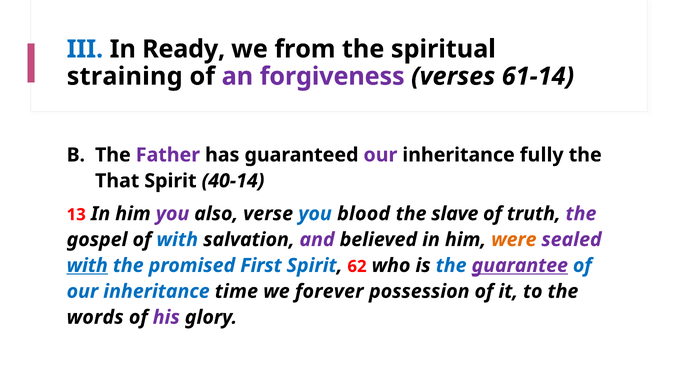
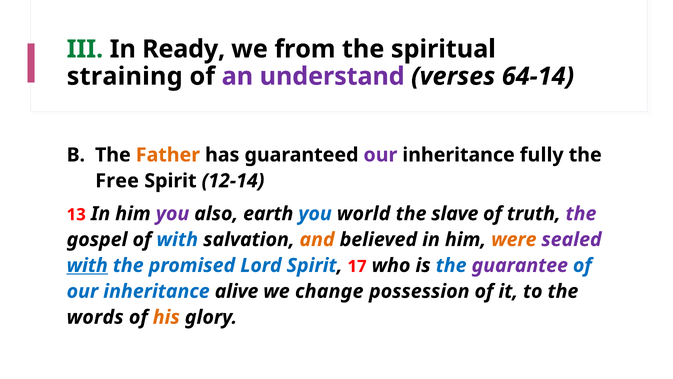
III colour: blue -> green (85, 49)
forgiveness: forgiveness -> understand (332, 76)
61-14: 61-14 -> 64-14 (538, 76)
Father colour: purple -> orange (168, 155)
That: That -> Free (117, 181)
40-14: 40-14 -> 12-14 (233, 181)
verse: verse -> earth (268, 213)
blood: blood -> world (364, 213)
and colour: purple -> orange (317, 239)
First: First -> Lord (261, 265)
62: 62 -> 17 (357, 266)
guarantee underline: present -> none (520, 265)
time: time -> alive (237, 291)
forever: forever -> change (329, 291)
his colour: purple -> orange (166, 317)
